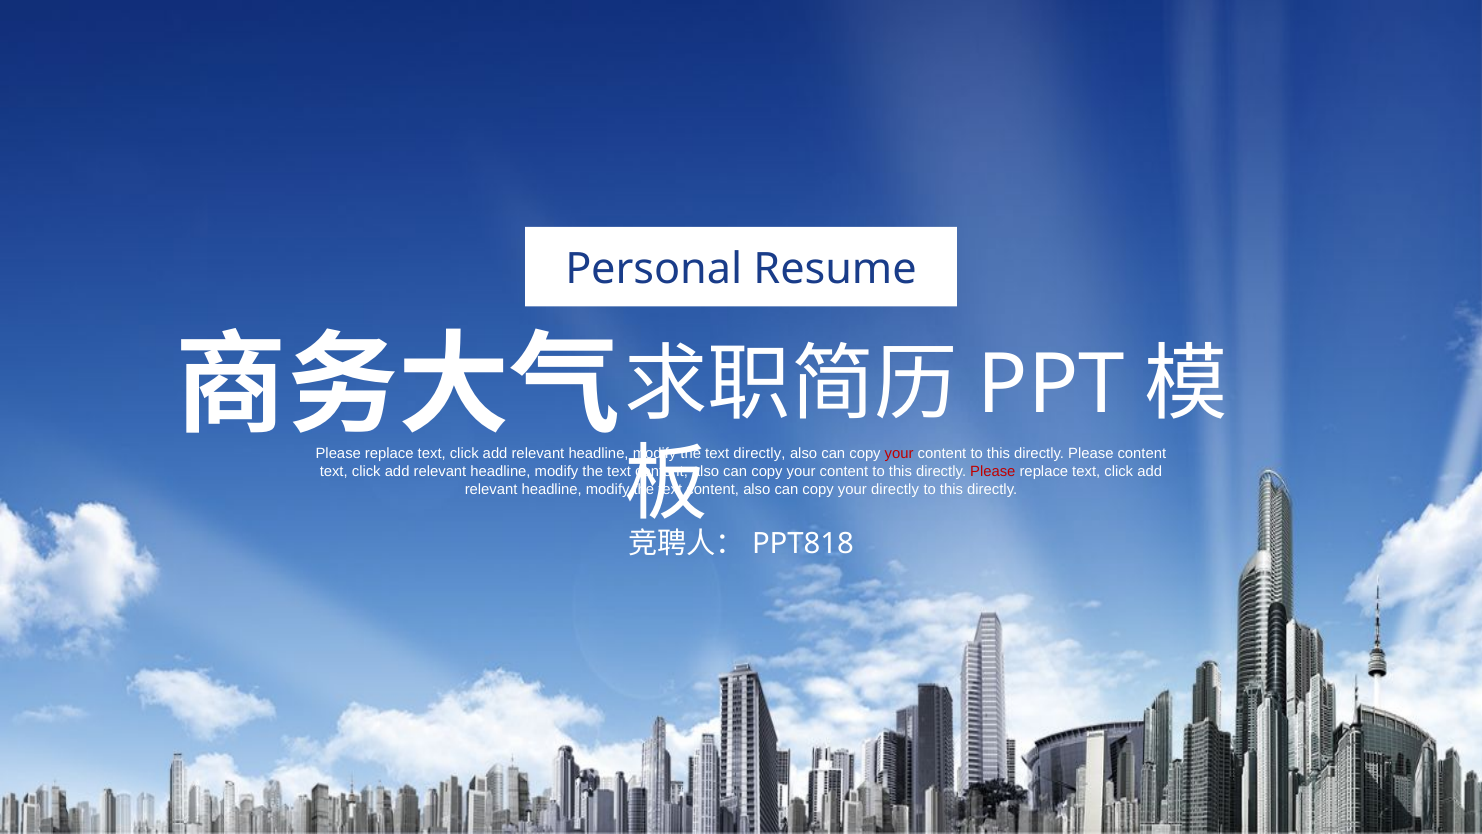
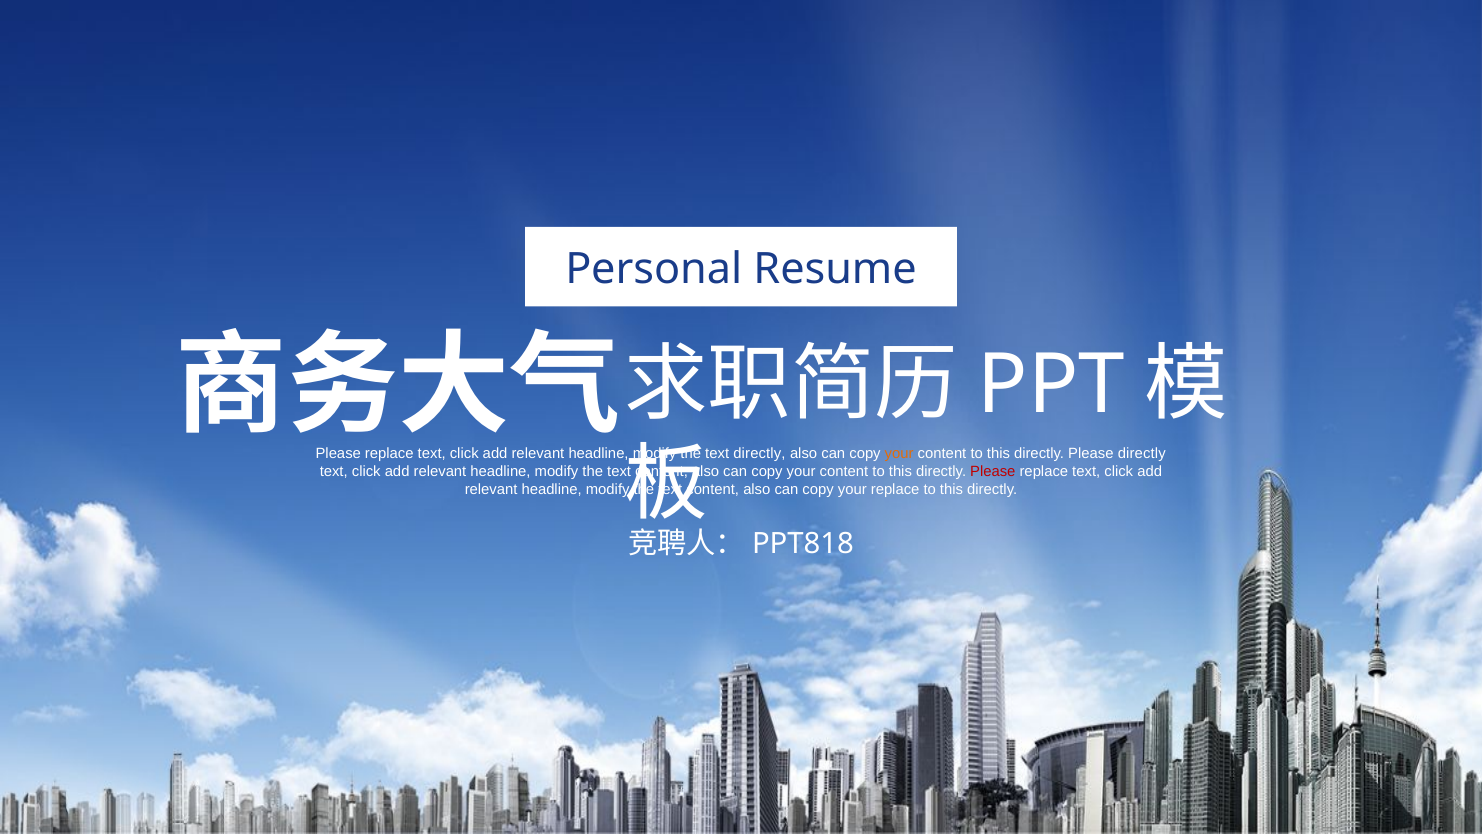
your colour: red -> orange (899, 454)
Please content: content -> directly (1142, 454)
your directly: directly -> replace (895, 489)
